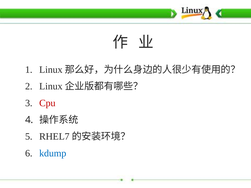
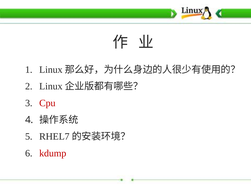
kdump colour: blue -> red (53, 153)
